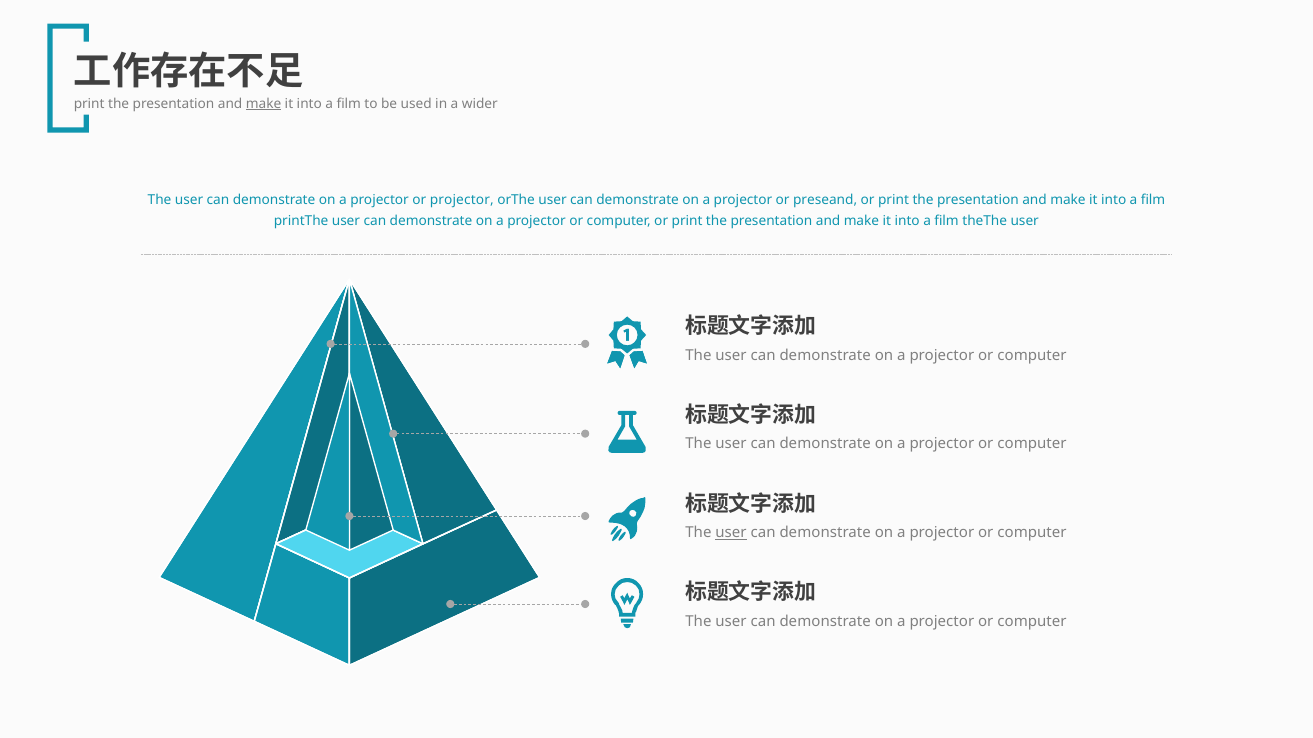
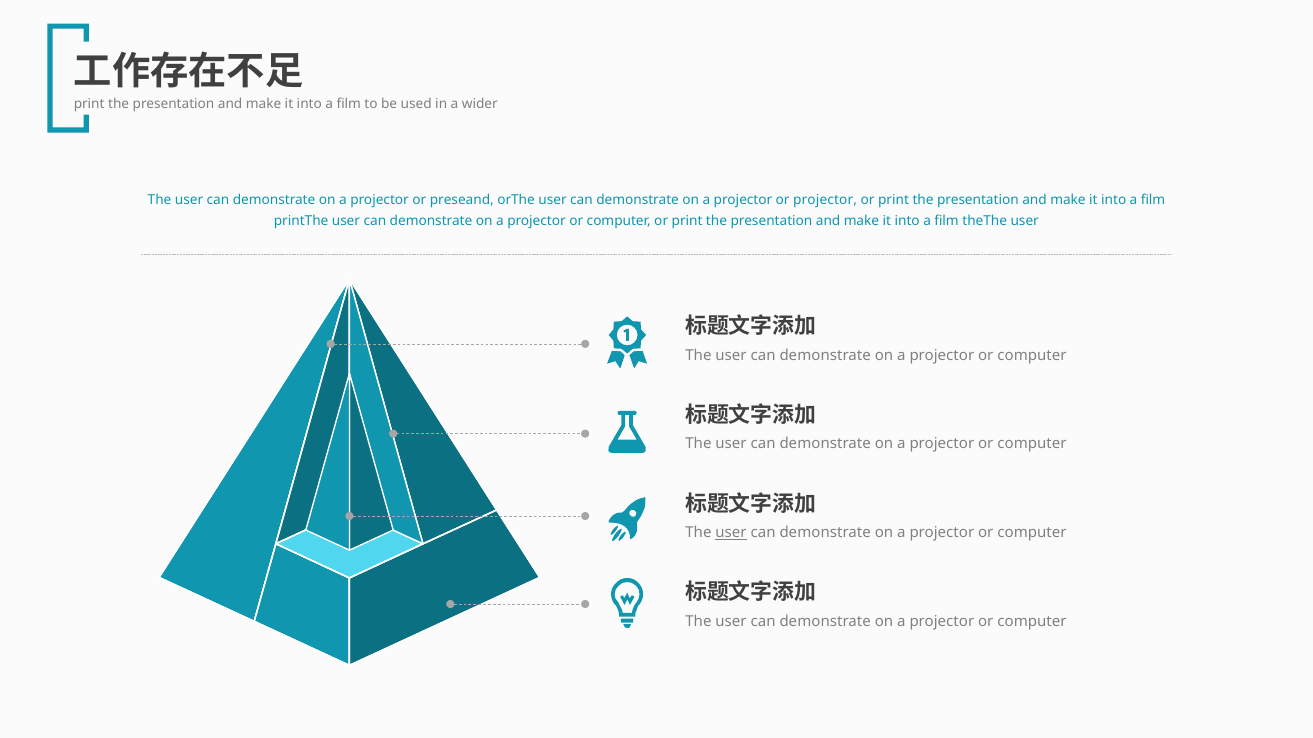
make underline: present -> none (264, 104)
or projector: projector -> preseand (462, 200)
or preseand: preseand -> projector (825, 200)
